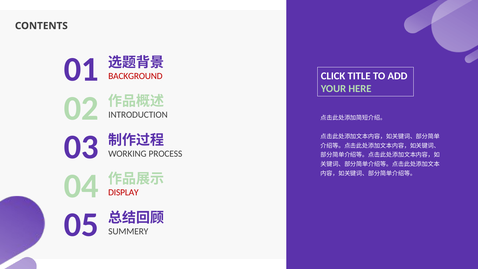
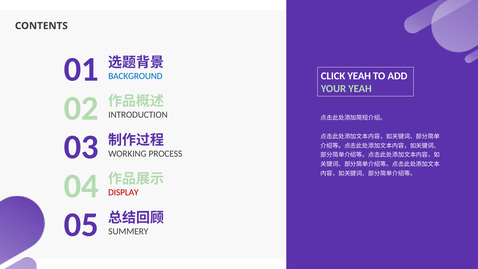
CLICK TITLE: TITLE -> YEAH (359, 76)
BACKGROUND colour: red -> blue (135, 76)
YOUR HERE: HERE -> YEAH (360, 89)
